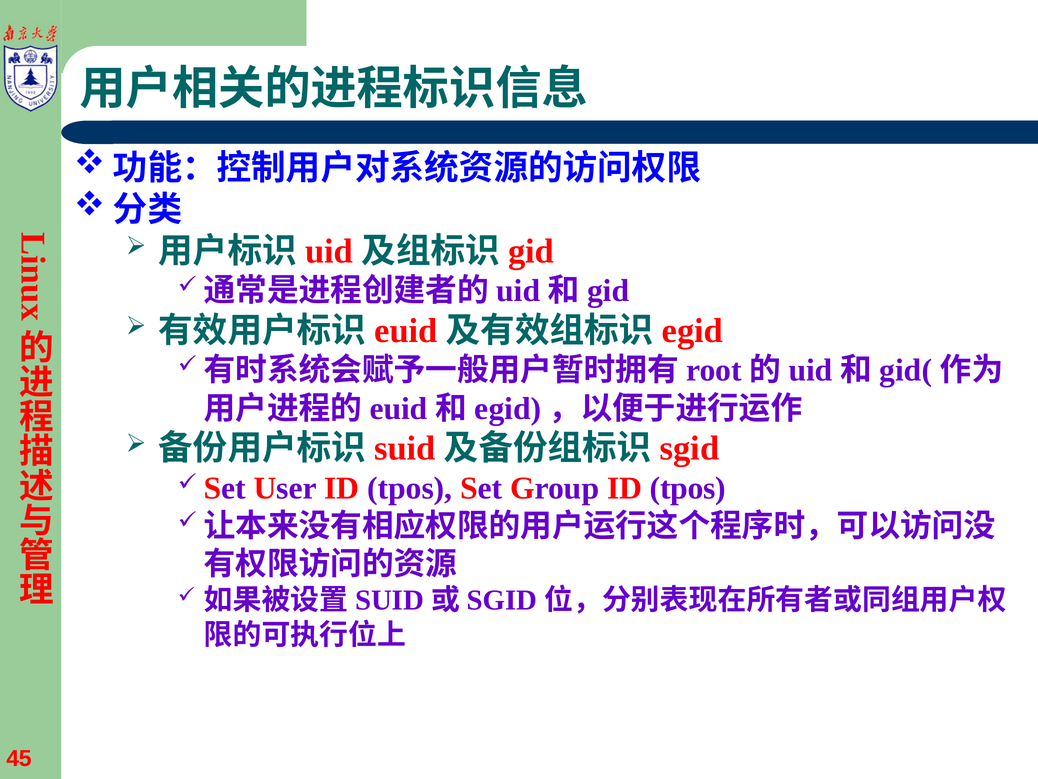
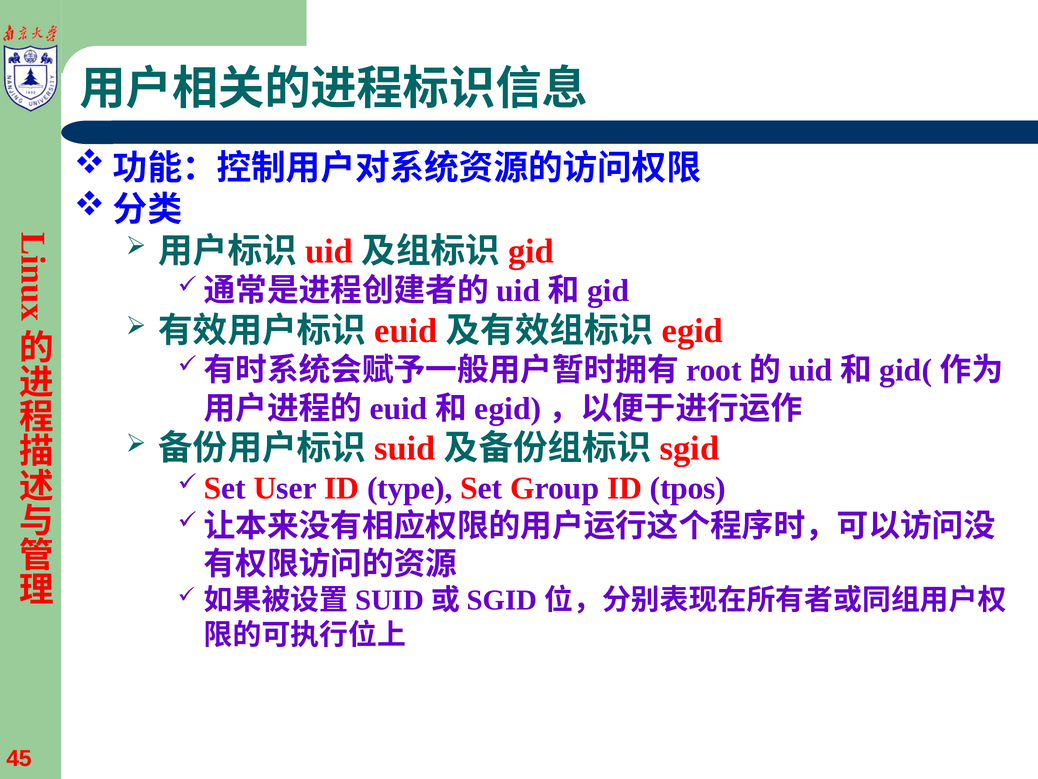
User ID tpos: tpos -> type (410, 488)
